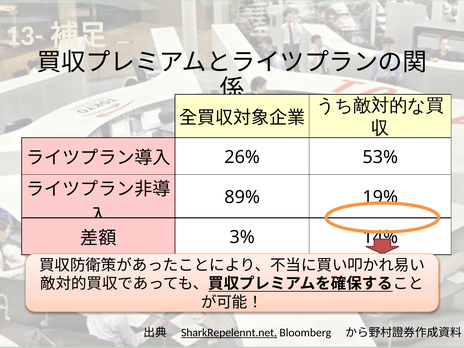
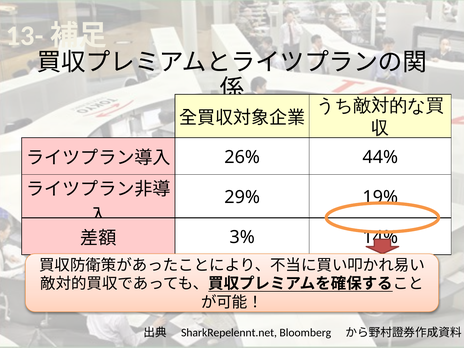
53%: 53% -> 44% (380, 157)
89%: 89% -> 29% (242, 197)
SharkRepelennt.net underline: present -> none (229, 333)
